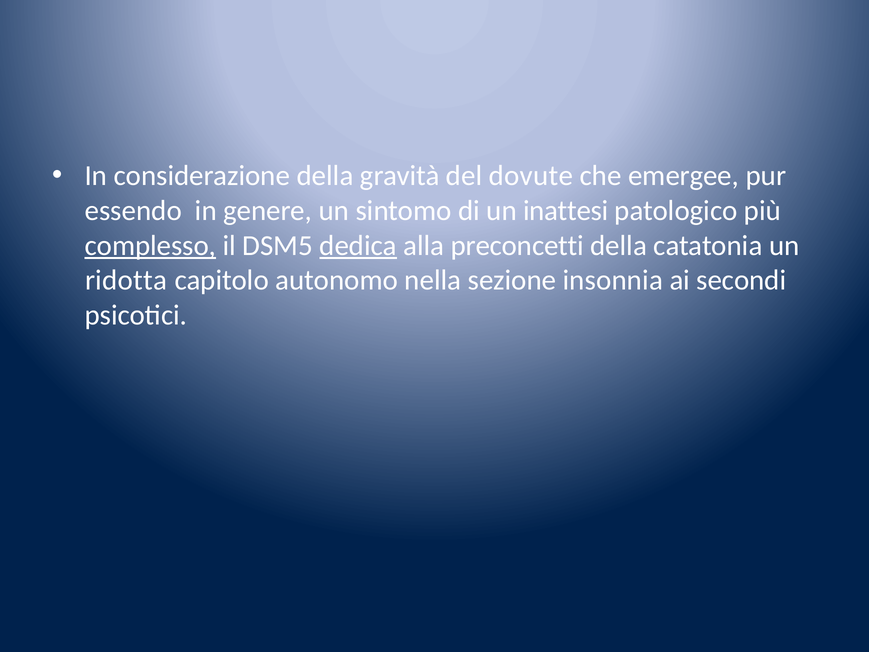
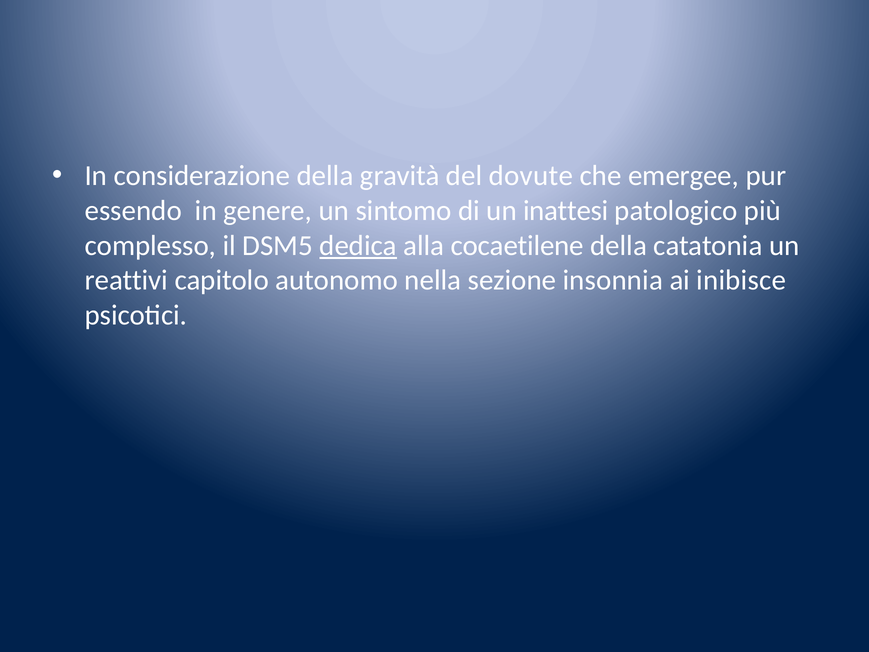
complesso underline: present -> none (150, 245)
preconcetti: preconcetti -> cocaetilene (517, 245)
ridotta: ridotta -> reattivi (126, 280)
secondi: secondi -> inibisce (741, 280)
